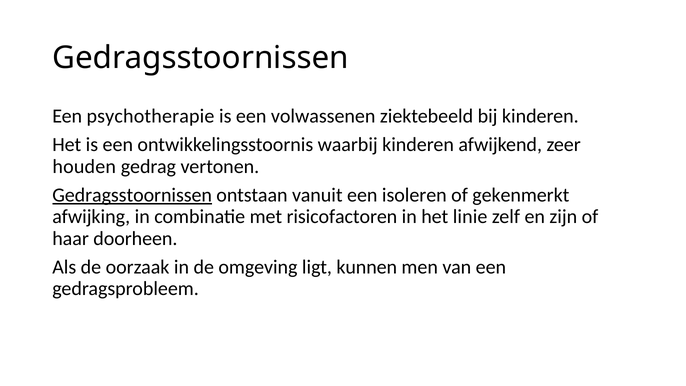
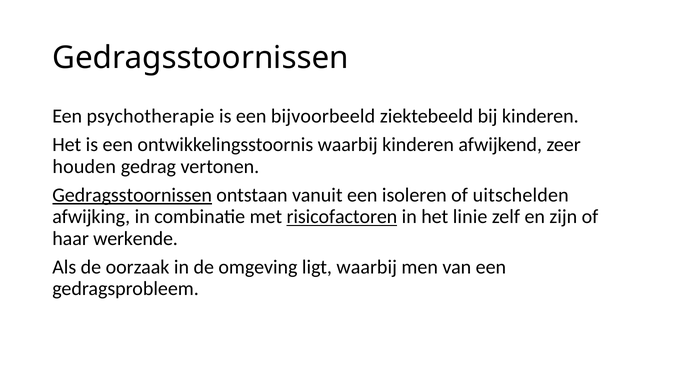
volwassenen: volwassenen -> bijvoorbeeld (323, 116)
gekenmerkt: gekenmerkt -> uitschelden (521, 195)
risicofactoren underline: none -> present (342, 217)
doorheen: doorheen -> werkende (135, 238)
ligt kunnen: kunnen -> waarbij (367, 267)
